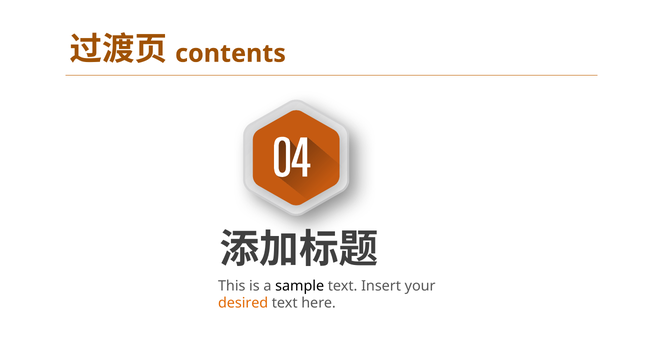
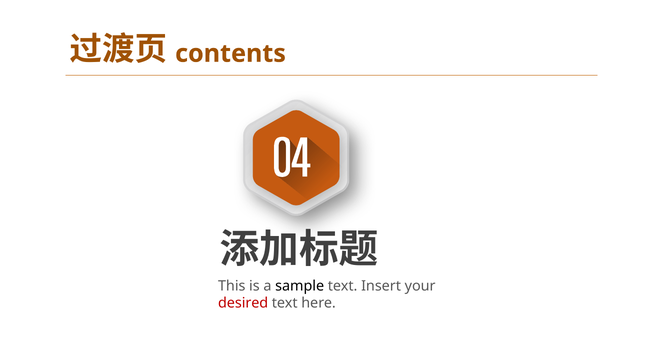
desired colour: orange -> red (243, 304)
